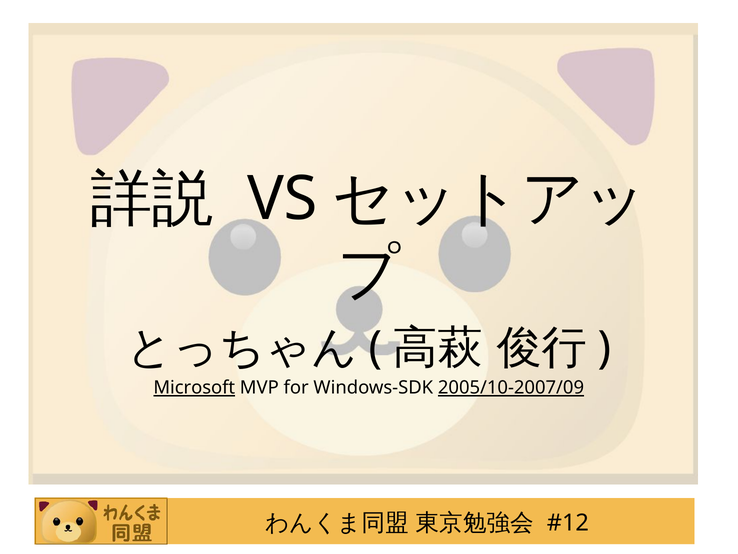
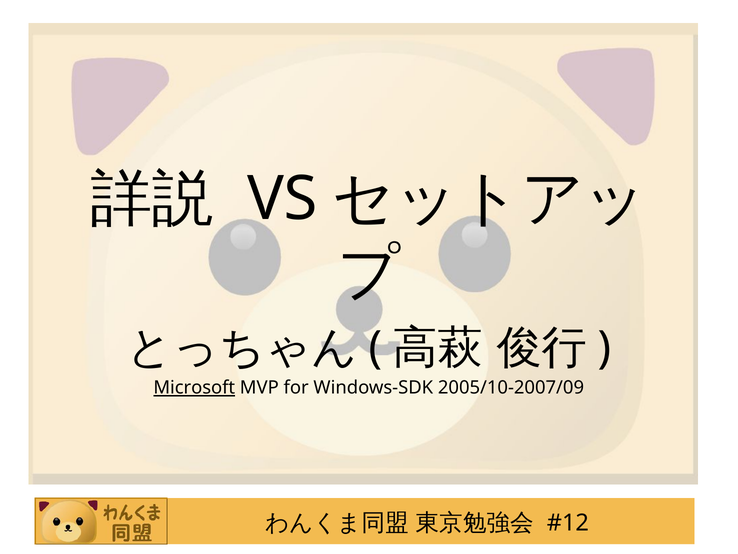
2005/10-2007/09 underline: present -> none (511, 387)
